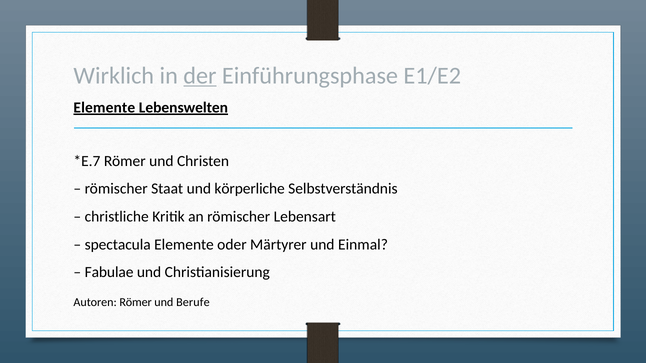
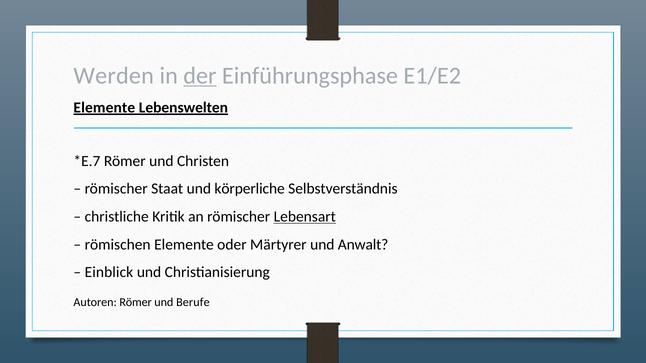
Wirklich: Wirklich -> Werden (114, 76)
Lebensart underline: none -> present (305, 217)
spectacula: spectacula -> römischen (118, 245)
Einmal: Einmal -> Anwalt (363, 245)
Fabulae: Fabulae -> Einblick (109, 272)
